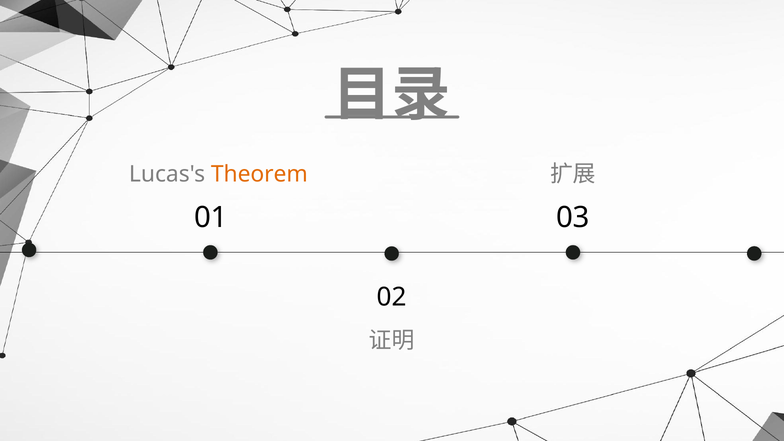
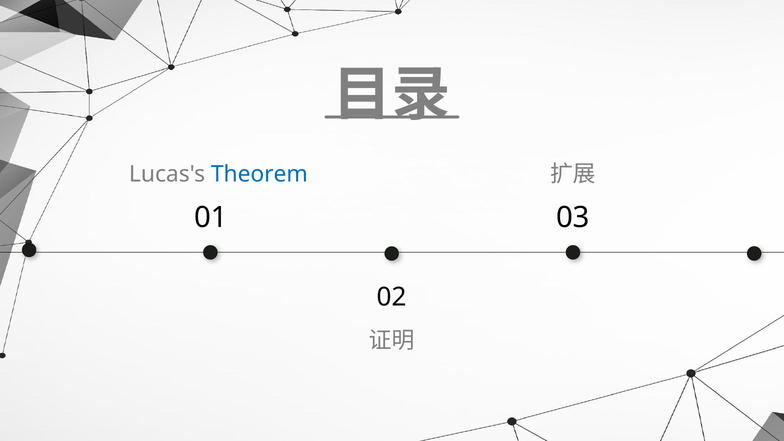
Theorem colour: orange -> blue (259, 174)
